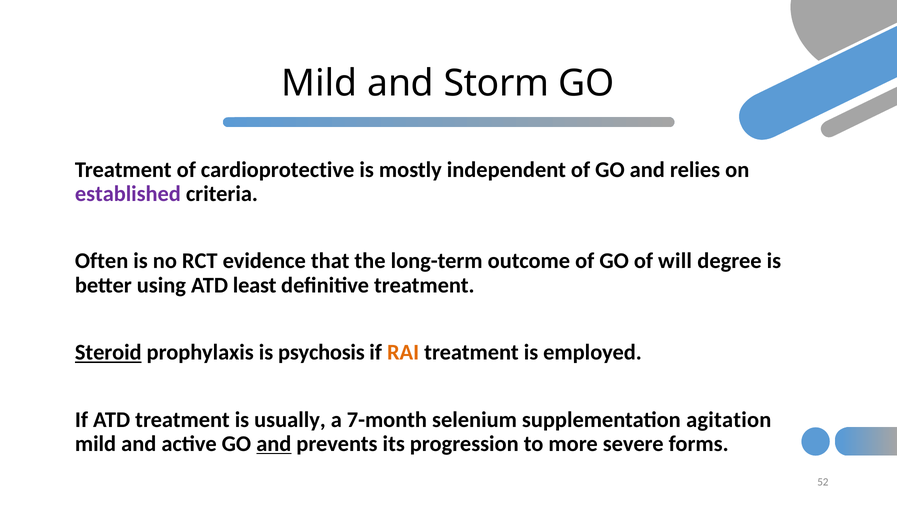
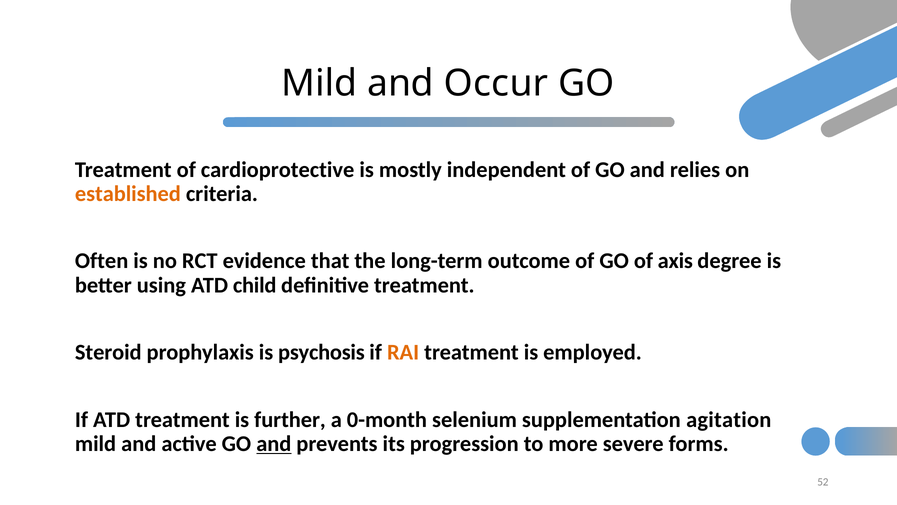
Storm: Storm -> Occur (496, 83)
established colour: purple -> orange (128, 194)
will: will -> axis (675, 261)
least: least -> child (255, 285)
Steroid underline: present -> none (108, 352)
usually: usually -> further (290, 419)
7-month: 7-month -> 0-month (387, 419)
